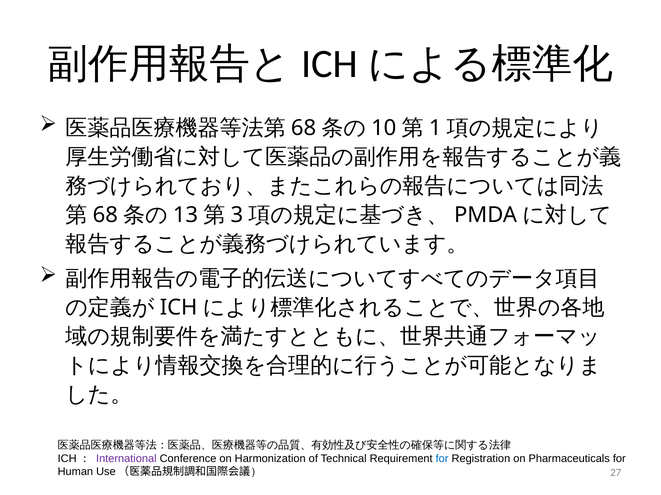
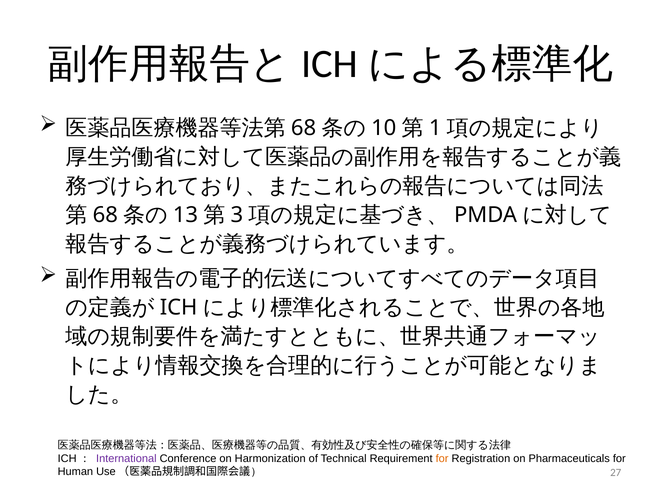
for colour: blue -> orange (442, 459)
